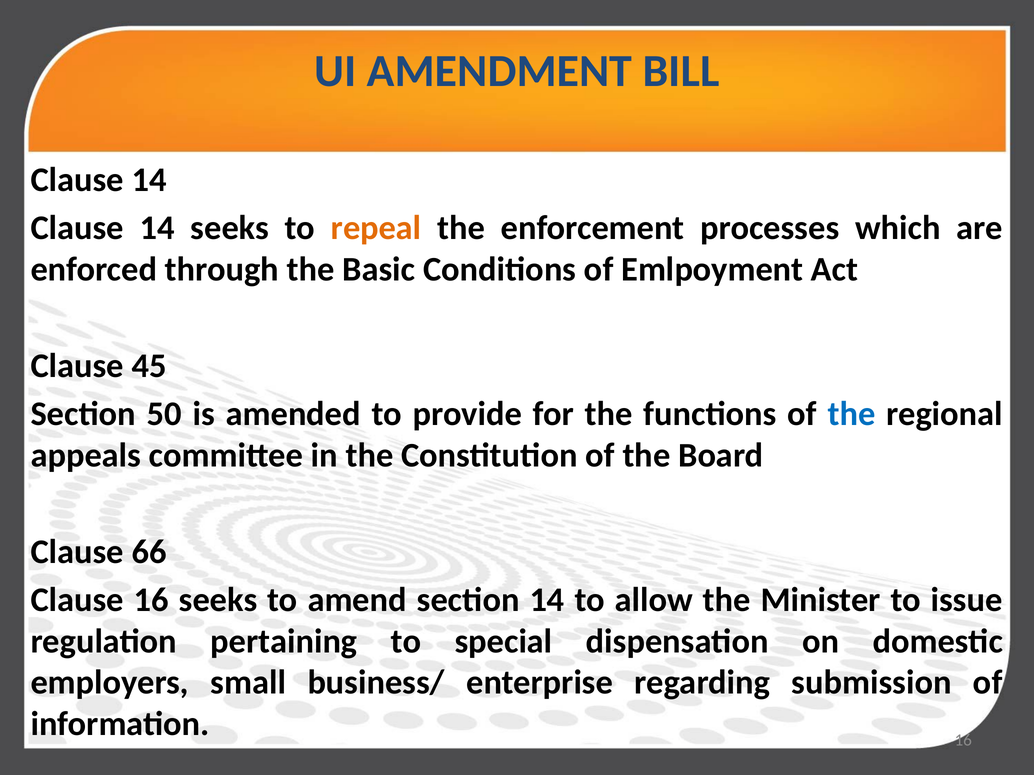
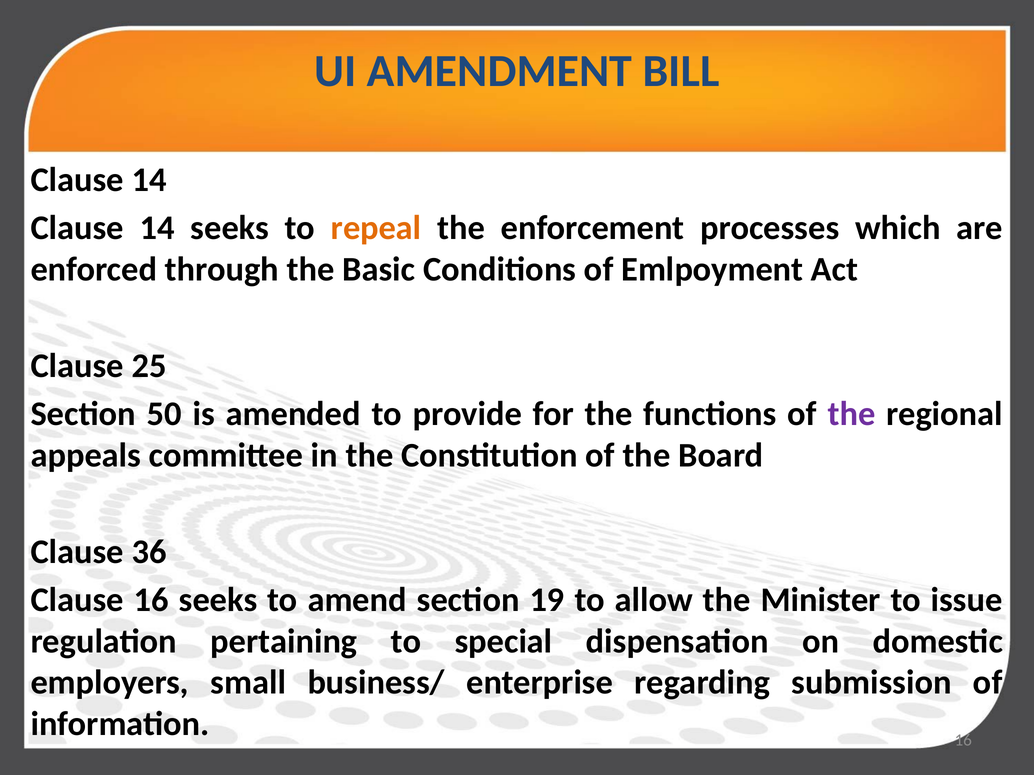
45: 45 -> 25 (149, 366)
the colour: blue -> purple (852, 414)
66: 66 -> 36 (149, 552)
section 14: 14 -> 19 (547, 600)
